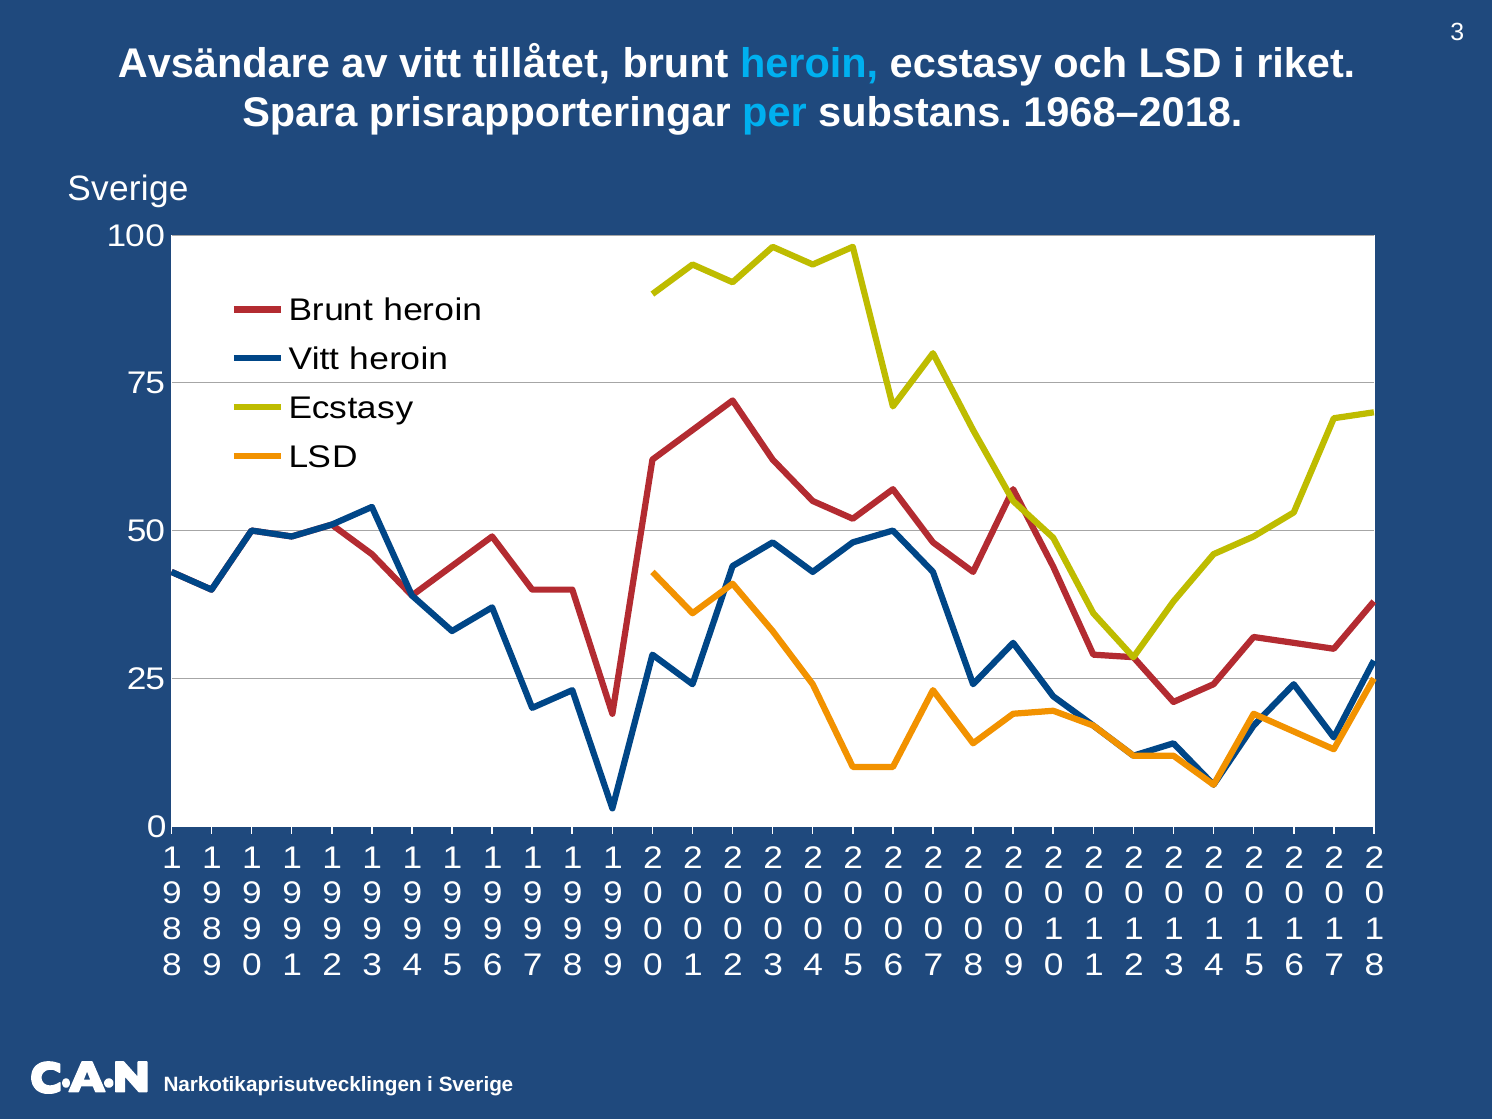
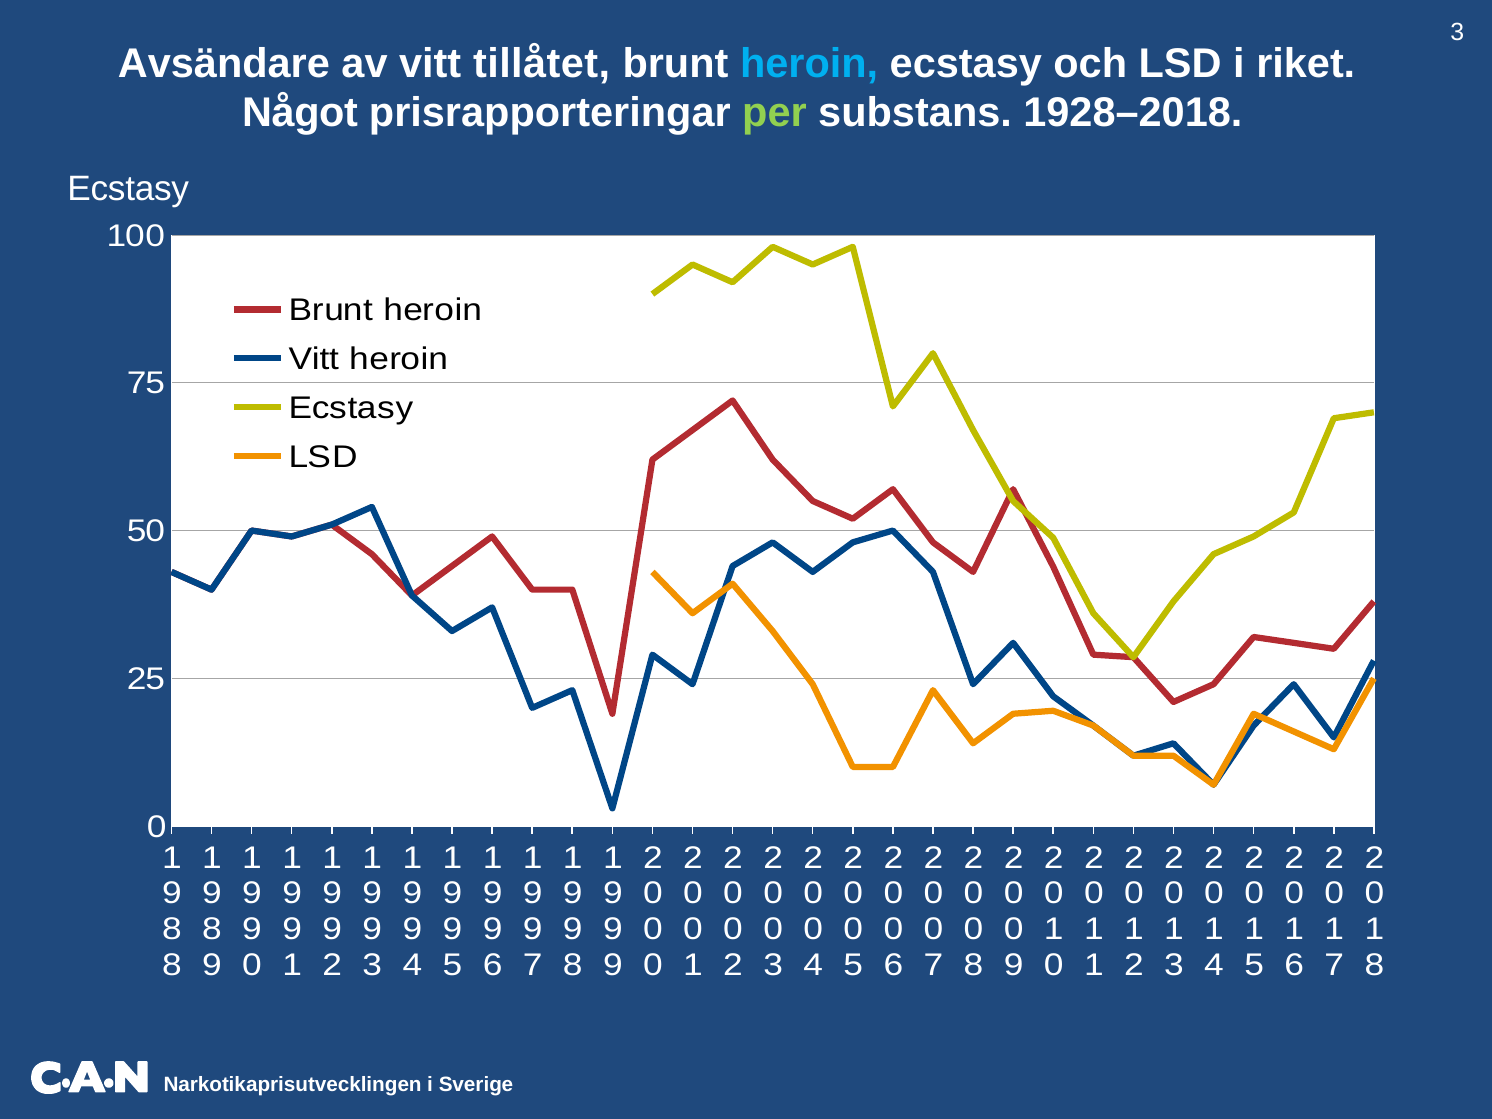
Spara: Spara -> Något (300, 113)
per colour: light blue -> light green (774, 113)
1968–2018: 1968–2018 -> 1928–2018 (1133, 113)
Sverige: Sverige -> Ecstasy (128, 189)
